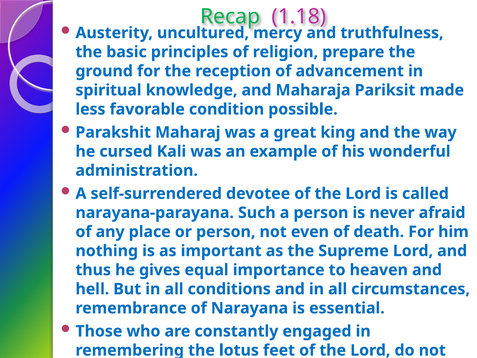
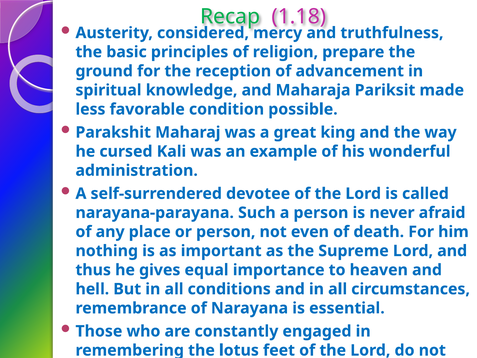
uncultured: uncultured -> considered (203, 33)
